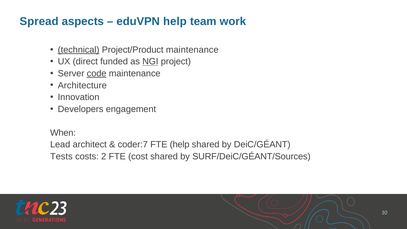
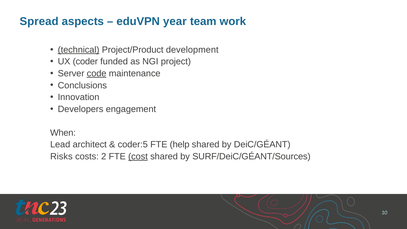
eduVPN help: help -> year (175, 21)
Project/Product maintenance: maintenance -> development (192, 50)
direct: direct -> coder (85, 62)
NGI underline: present -> none (150, 62)
Architecture: Architecture -> Conclusions (82, 85)
coder:7: coder:7 -> coder:5 (133, 145)
Tests: Tests -> Risks (61, 157)
cost underline: none -> present (138, 157)
